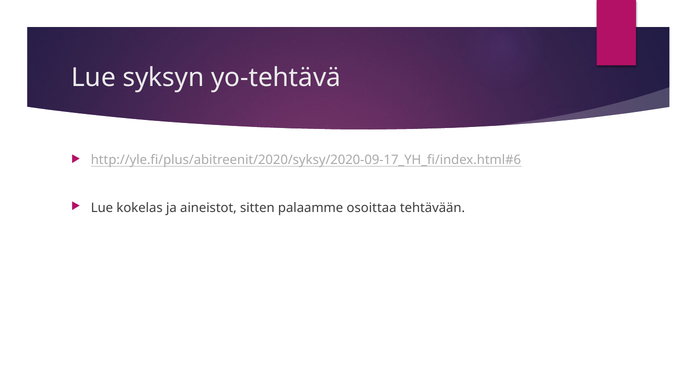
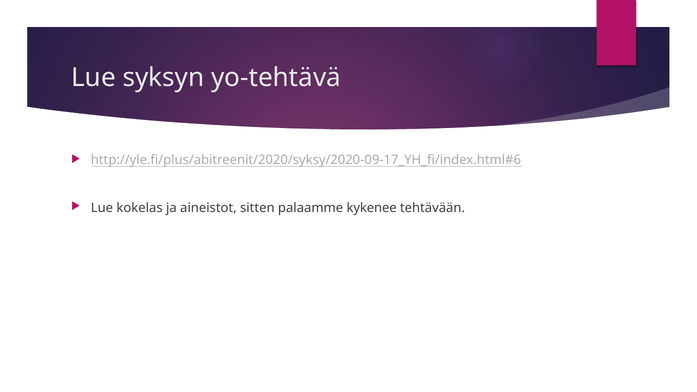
osoittaa: osoittaa -> kykenee (372, 208)
